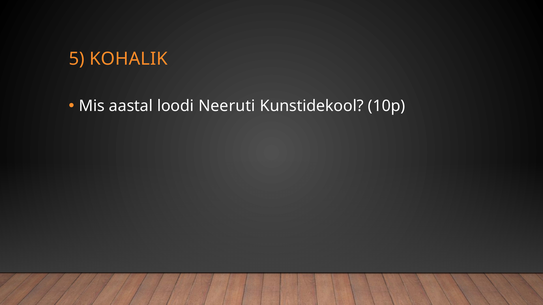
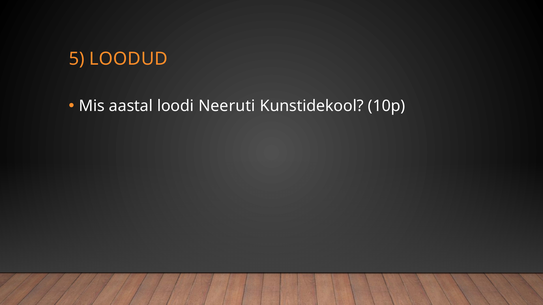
KOHALIK: KOHALIK -> LOODUD (128, 59)
